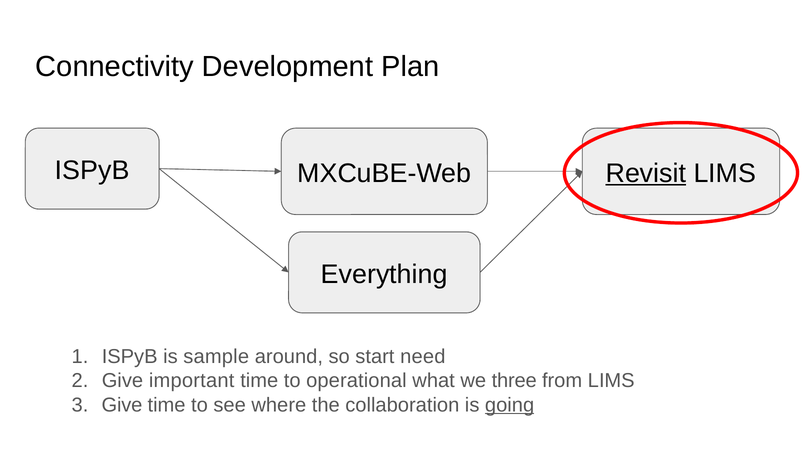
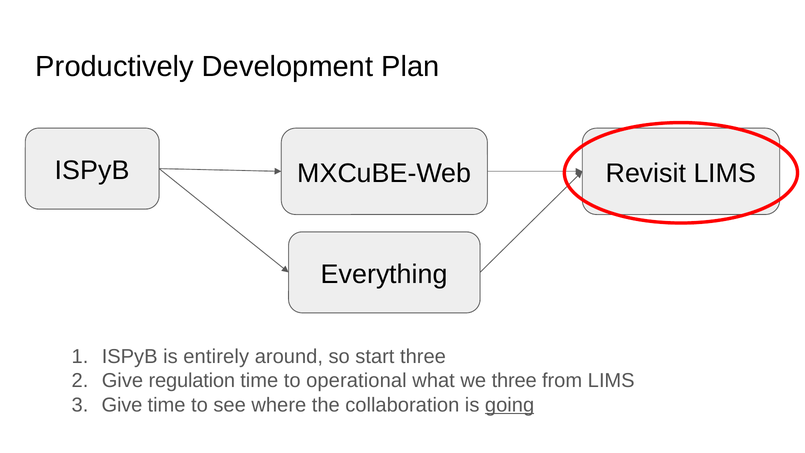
Connectivity: Connectivity -> Productively (115, 67)
Revisit underline: present -> none (646, 173)
sample: sample -> entirely (216, 356)
start need: need -> three (423, 356)
important: important -> regulation (192, 381)
